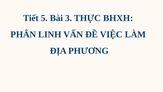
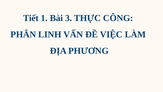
5: 5 -> 1 (44, 18)
BHXH: BHXH -> CÔNG (118, 18)
